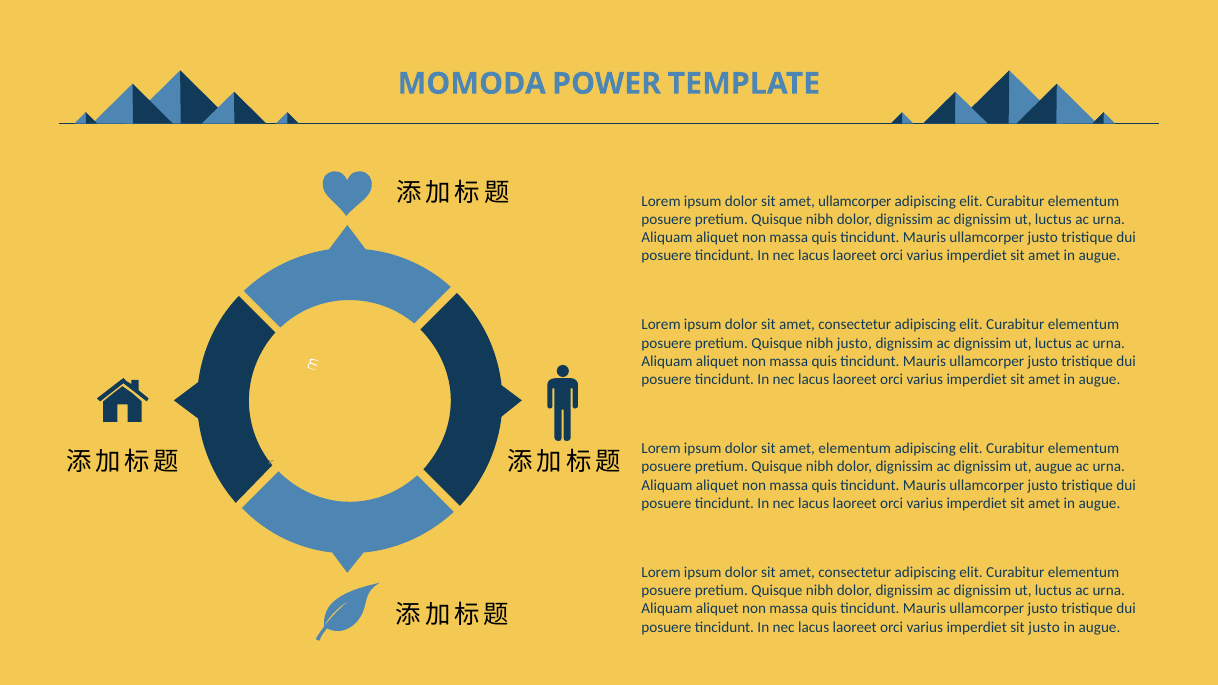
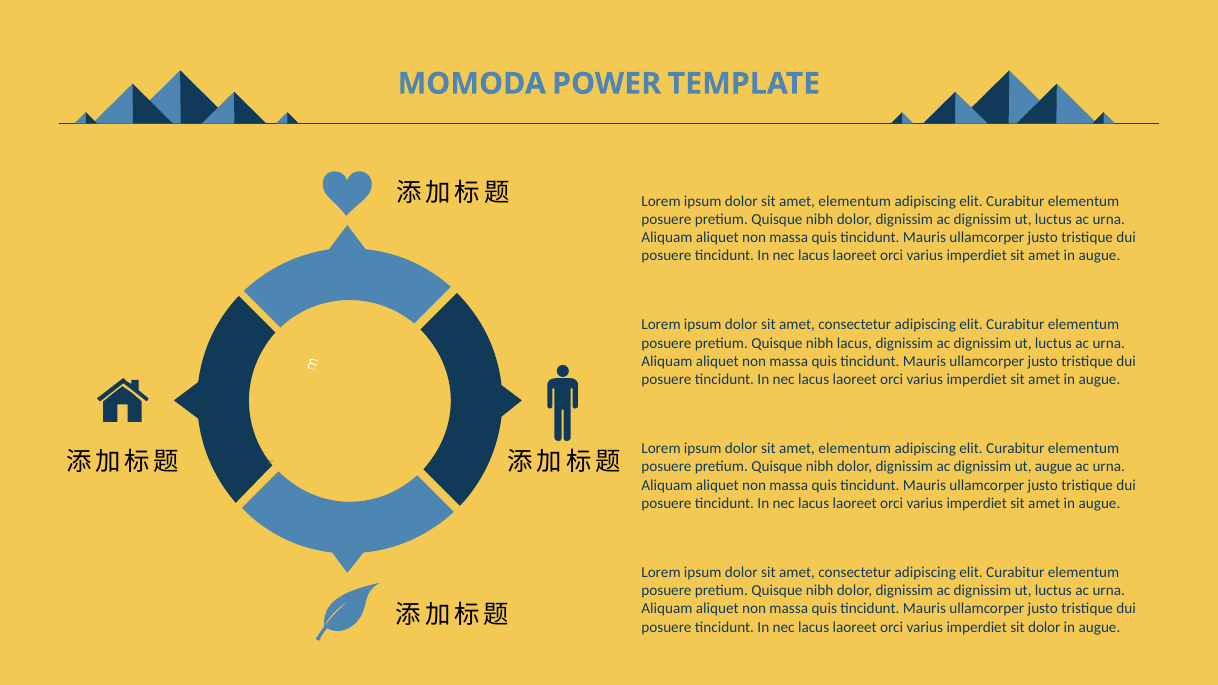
ullamcorper: ullamcorper -> elementum (855, 201)
nibh justo: justo -> lacus (854, 343)
sit justo: justo -> dolor (1044, 627)
